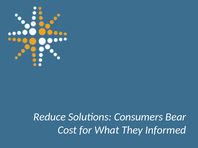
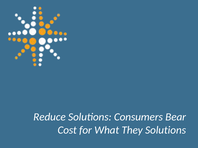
They Informed: Informed -> Solutions (166, 130)
